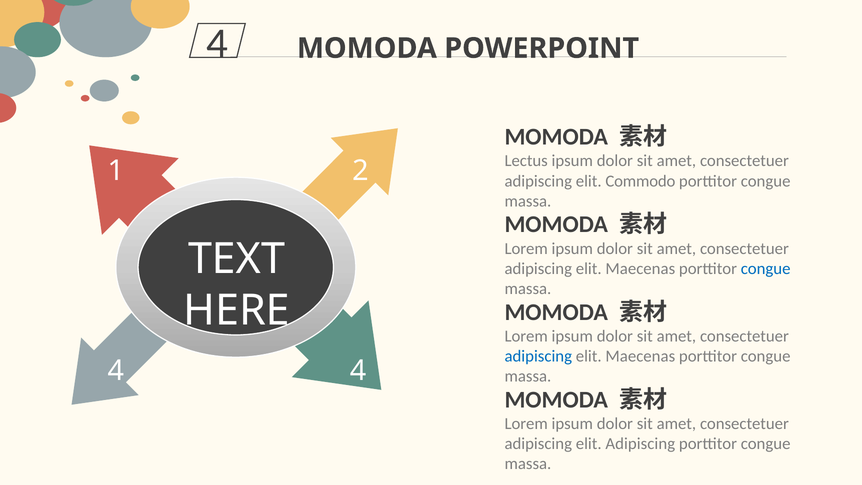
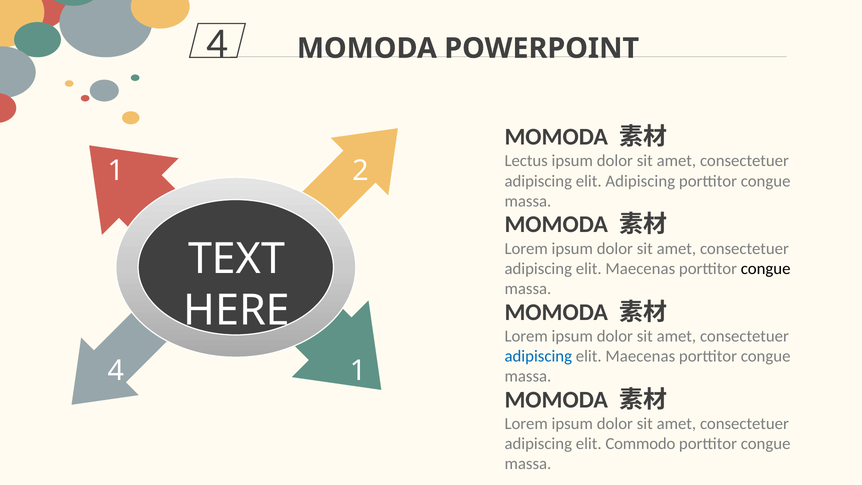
elit Commodo: Commodo -> Adipiscing (640, 181)
congue colour: blue -> black (766, 269)
4 4: 4 -> 1 (358, 371)
elit Adipiscing: Adipiscing -> Commodo (640, 444)
